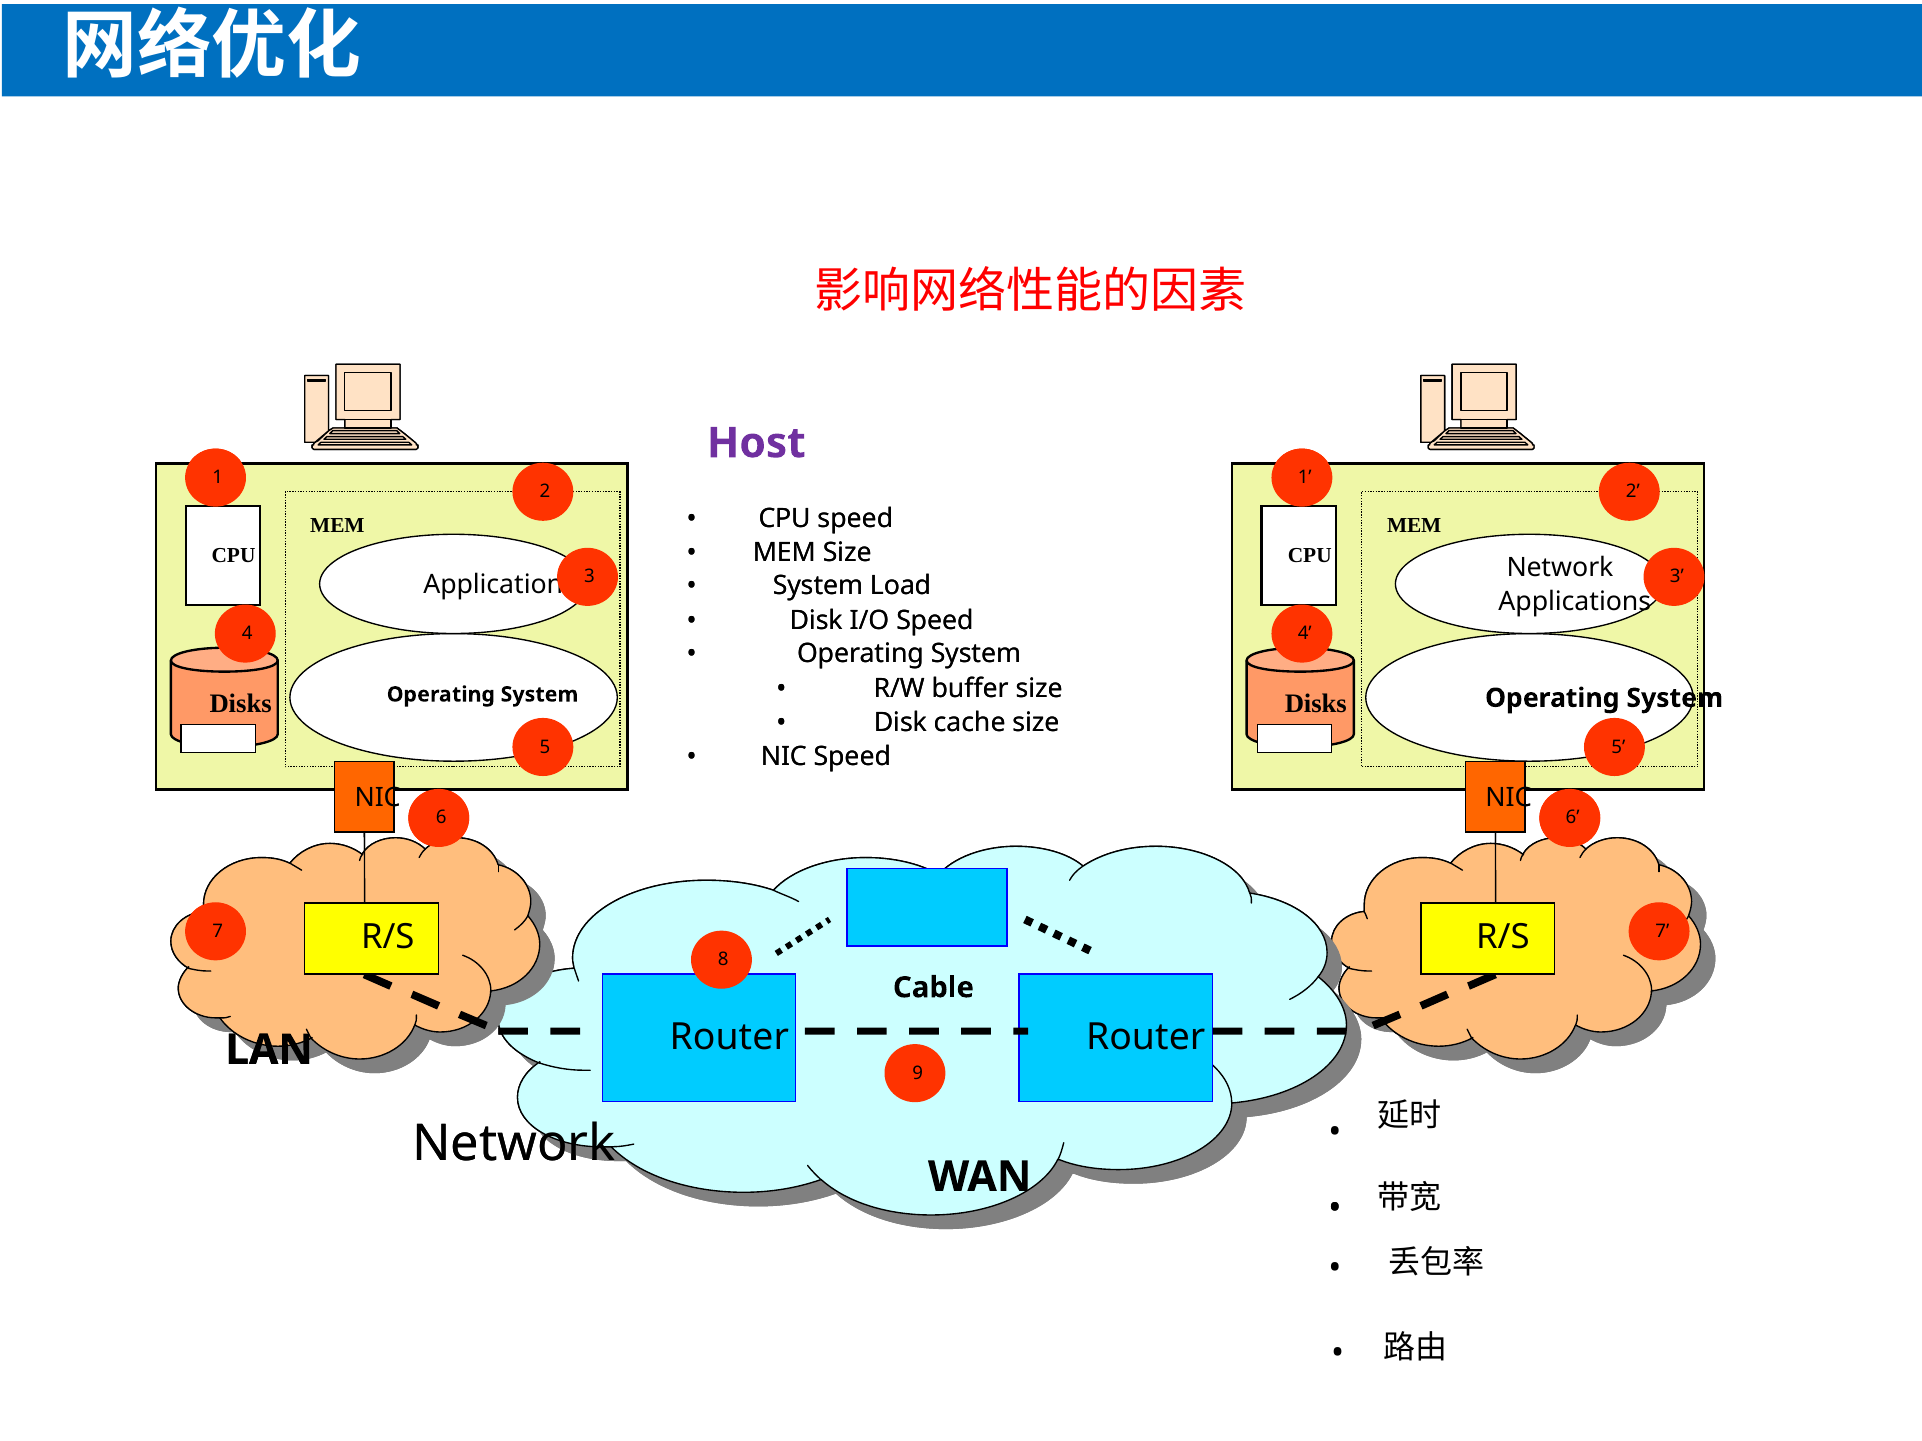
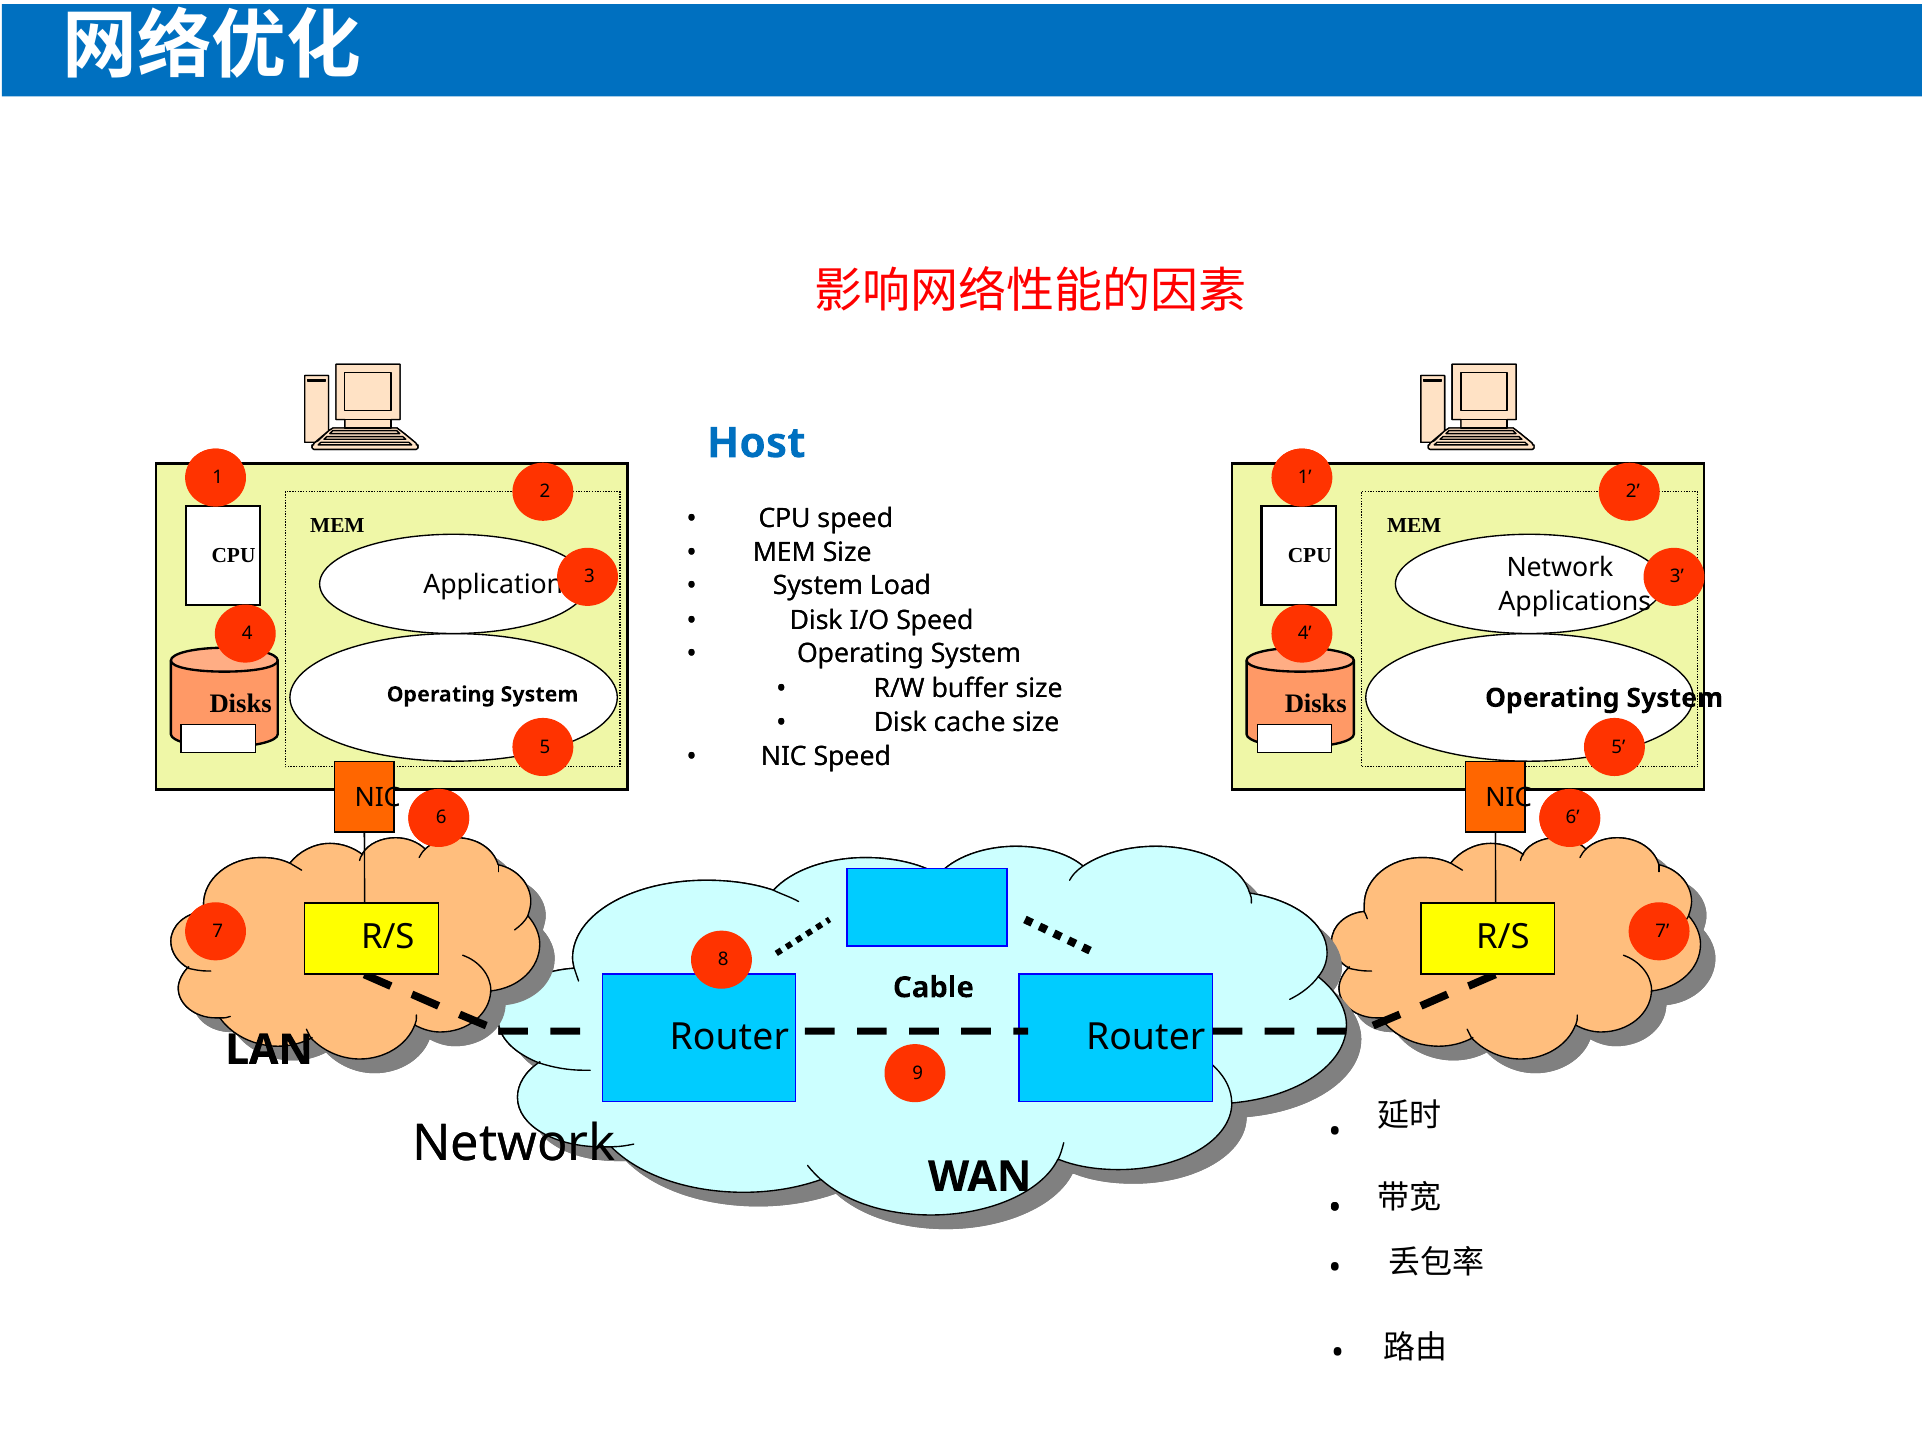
Host colour: purple -> blue (756, 443)
